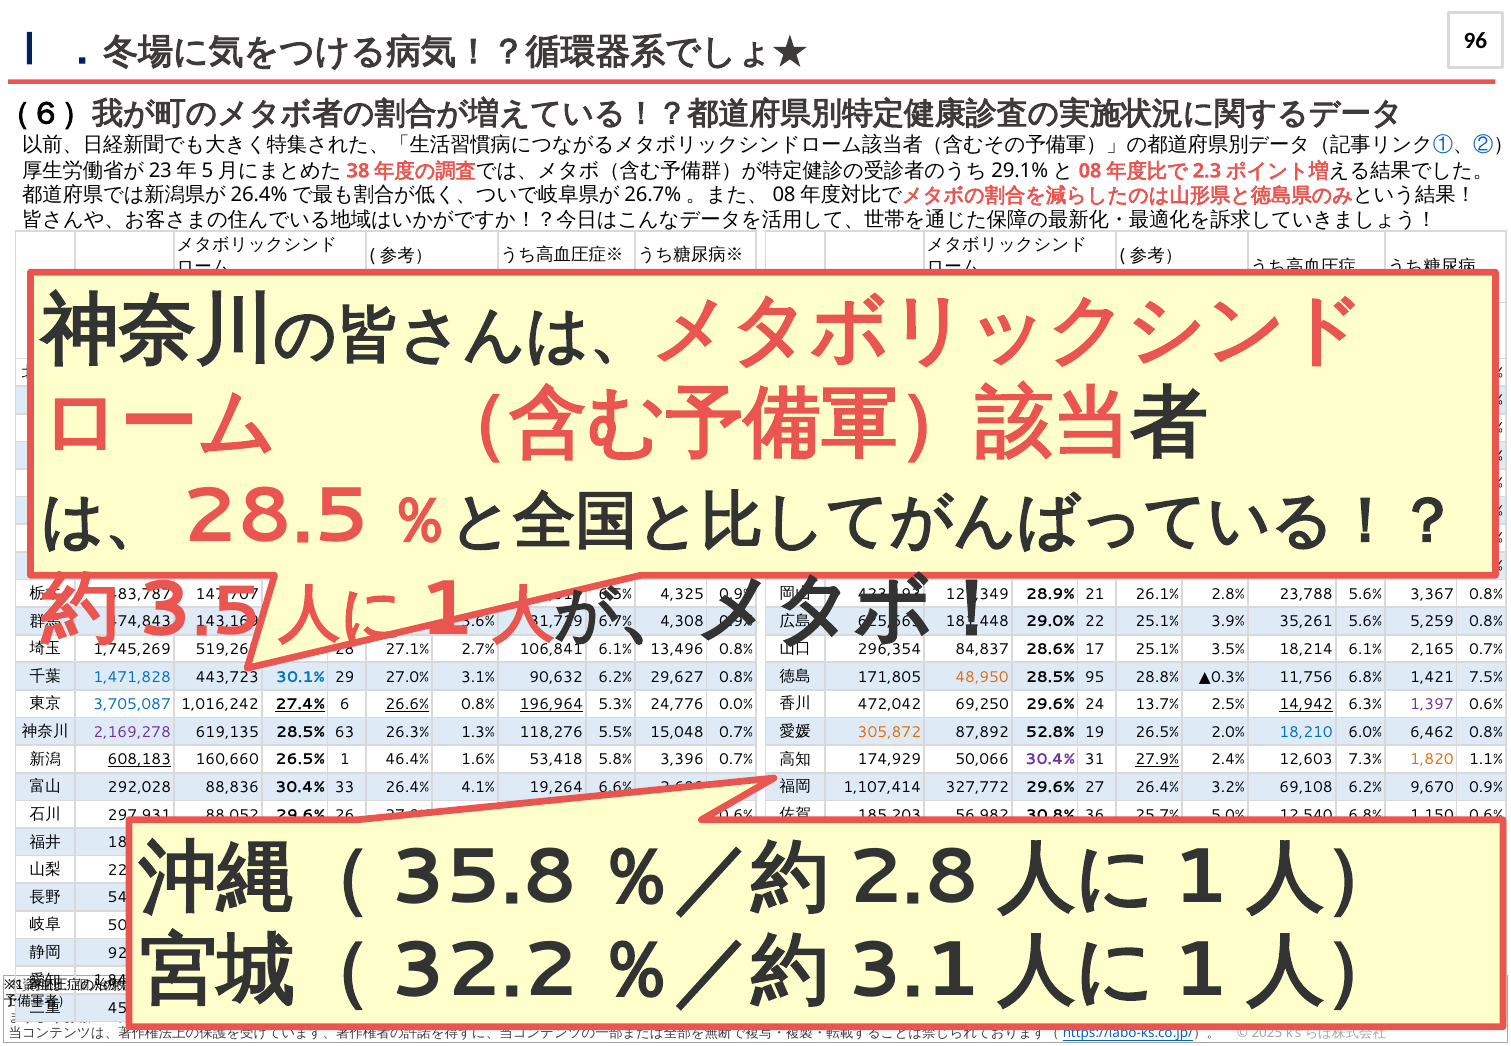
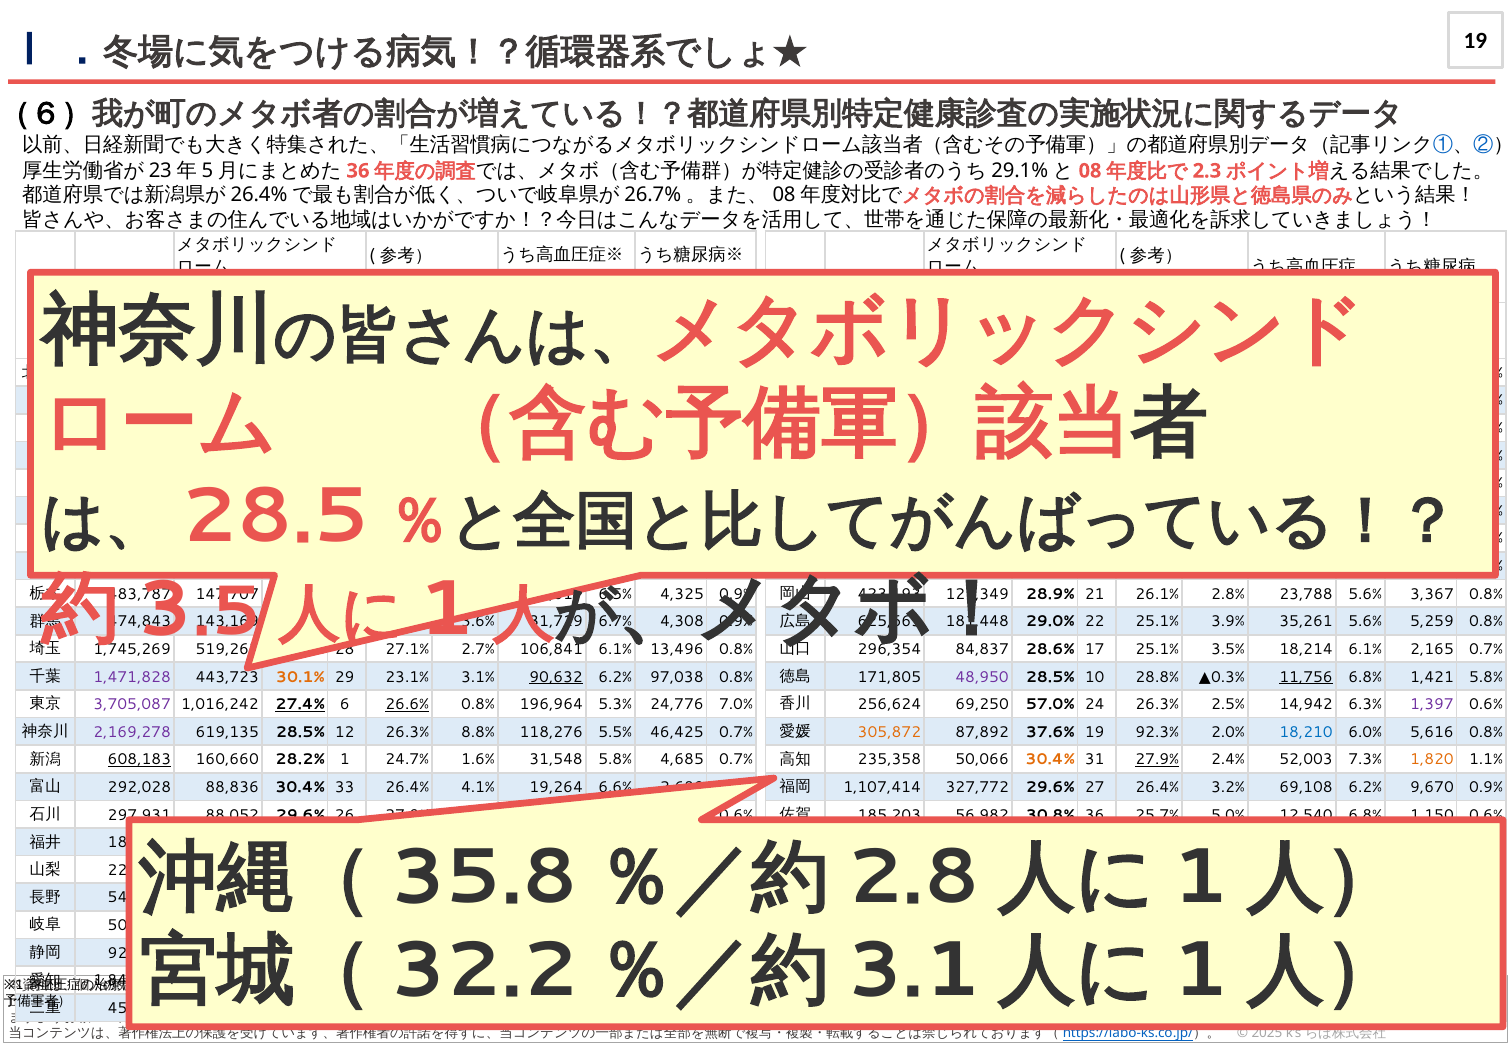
96: 96 -> 19 (1475, 41)
38: 38 -> 36 (358, 171)
1,471,828 colour: blue -> purple (132, 677)
30.1% colour: blue -> orange (300, 677)
29 27.0%: 27.0% -> 23.1% (407, 677)
90,632 underline: none -> present (556, 677)
29,627: 29,627 -> 97,038 (677, 677)
48,950 colour: orange -> purple (982, 677)
28.5% 95: 95 -> 10 (1095, 677)
11,756 underline: none -> present (1306, 677)
1,421 7.5%: 7.5% -> 5.8% (1486, 677)
3,705,087 colour: blue -> purple (132, 705)
196,964 underline: present -> none (551, 705)
24,776 0.0%: 0.0% -> 7.0% (736, 705)
472,042: 472,042 -> 256,624 (889, 705)
69,250 29.6%: 29.6% -> 57.0% (1050, 705)
24 13.7%: 13.7% -> 26.3% (1157, 705)
14,942 underline: present -> none (1306, 705)
28.5% 63: 63 -> 12 (345, 732)
26.3% 1.3%: 1.3% -> 8.8% (478, 732)
15,048: 15,048 -> 46,425 (677, 732)
52.8%: 52.8% -> 37.6% (1050, 732)
19 26.5%: 26.5% -> 92.3% (1157, 732)
6,462: 6,462 -> 5,616 (1432, 732)
160,660 26.5%: 26.5% -> 28.2% (300, 760)
1 46.4%: 46.4% -> 24.7% (407, 760)
53,418: 53,418 -> 31,548 (556, 760)
3,396: 3,396 -> 4,685 (682, 760)
174,929: 174,929 -> 235,358 (889, 760)
30.4% colour: purple -> orange (1050, 760)
12,603: 12,603 -> 52,003 (1306, 760)
